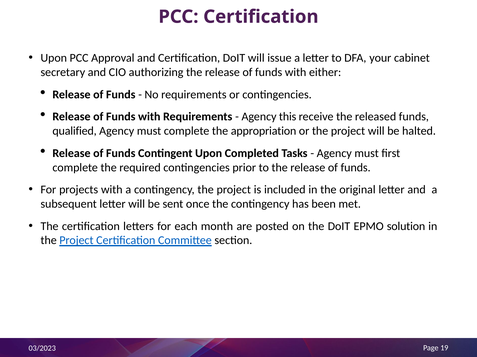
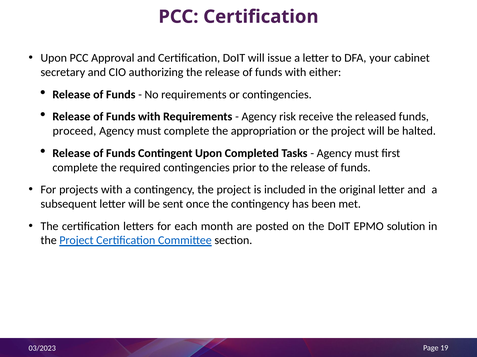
this: this -> risk (288, 117)
qualified: qualified -> proceed (74, 131)
